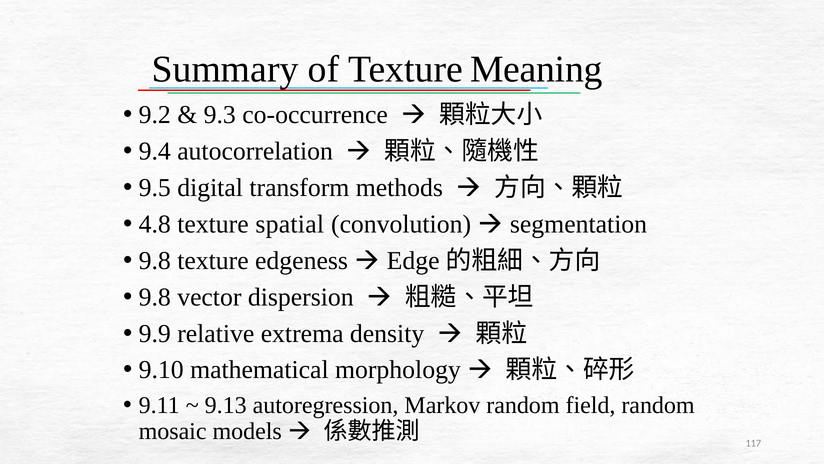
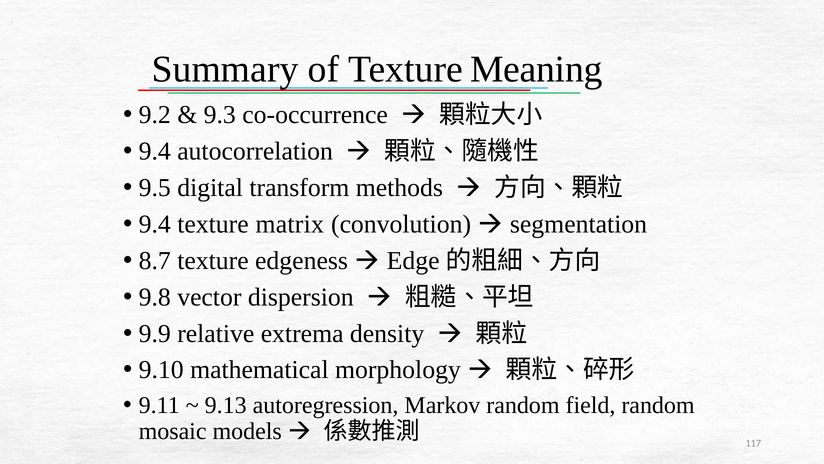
4.8: 4.8 -> 9.4 (155, 224)
spatial: spatial -> matrix (290, 224)
9.8: 9.8 -> 8.7 (155, 260)
